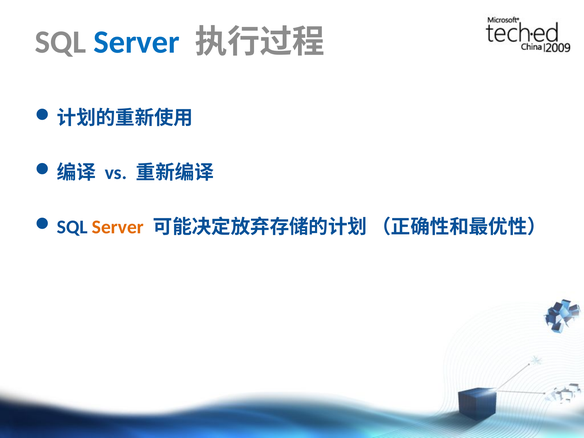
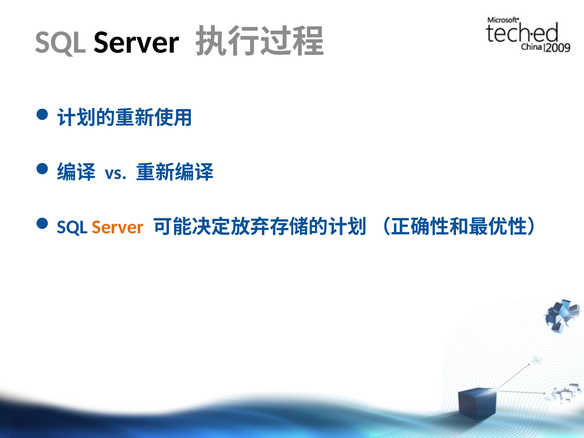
Server colour: blue -> black (137, 42)
